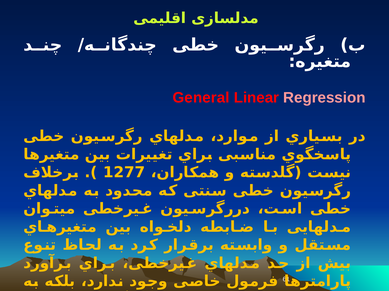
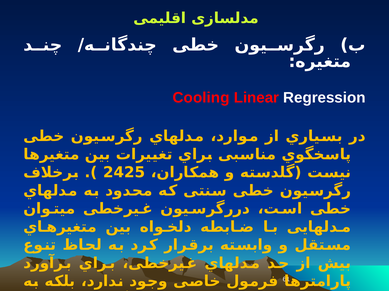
General: General -> Cooling (201, 98)
Regression colour: pink -> white (324, 98)
1277: 1277 -> 2425 (124, 173)
